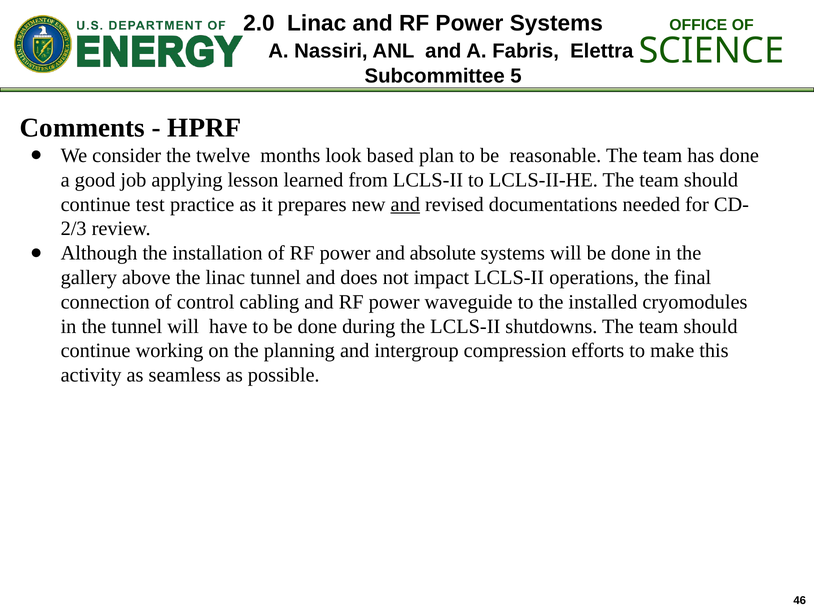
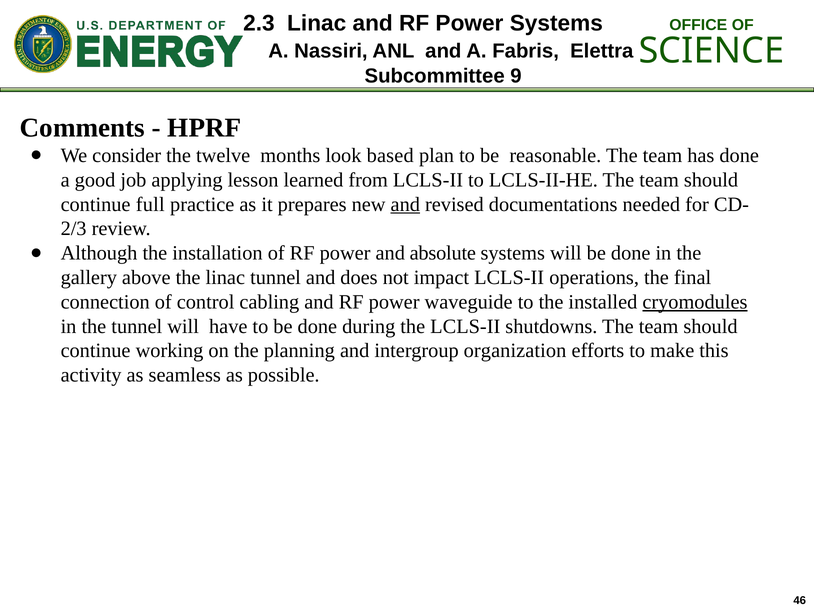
2.0: 2.0 -> 2.3 (259, 23)
5: 5 -> 9 (516, 76)
test: test -> full (150, 205)
cryomodules underline: none -> present (695, 302)
compression: compression -> organization (515, 351)
